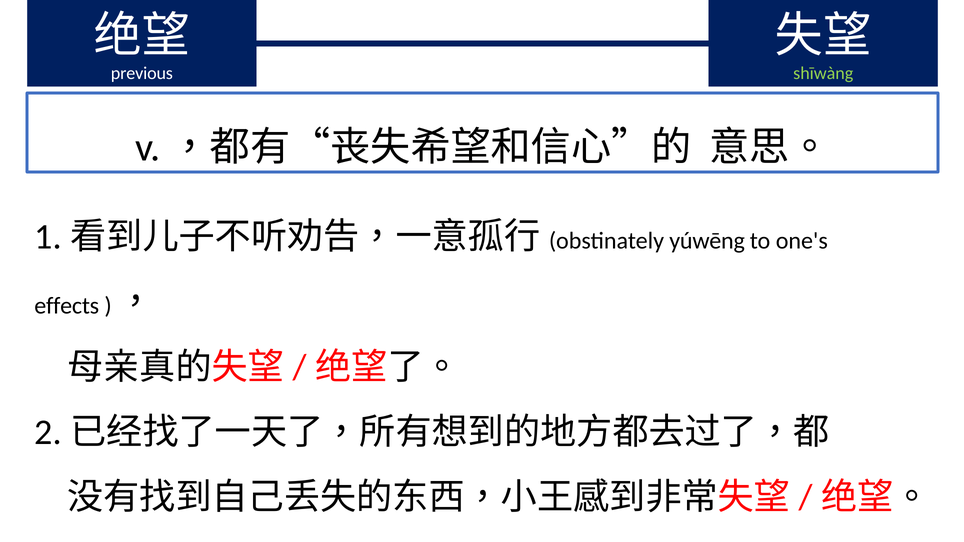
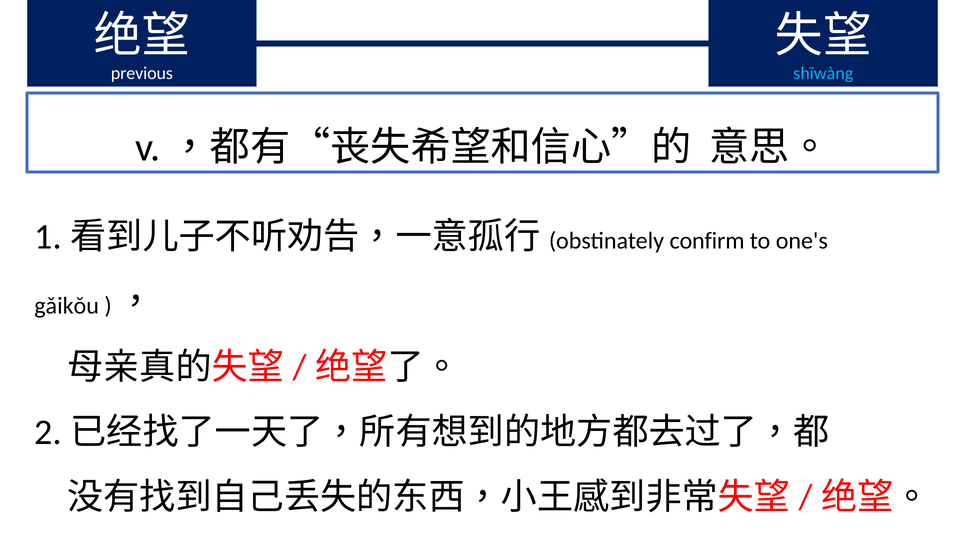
shīwàng colour: light green -> light blue (823, 73)
yúwēng: yúwēng -> confirm (707, 241)
effects: effects -> gǎikǒu (67, 306)
